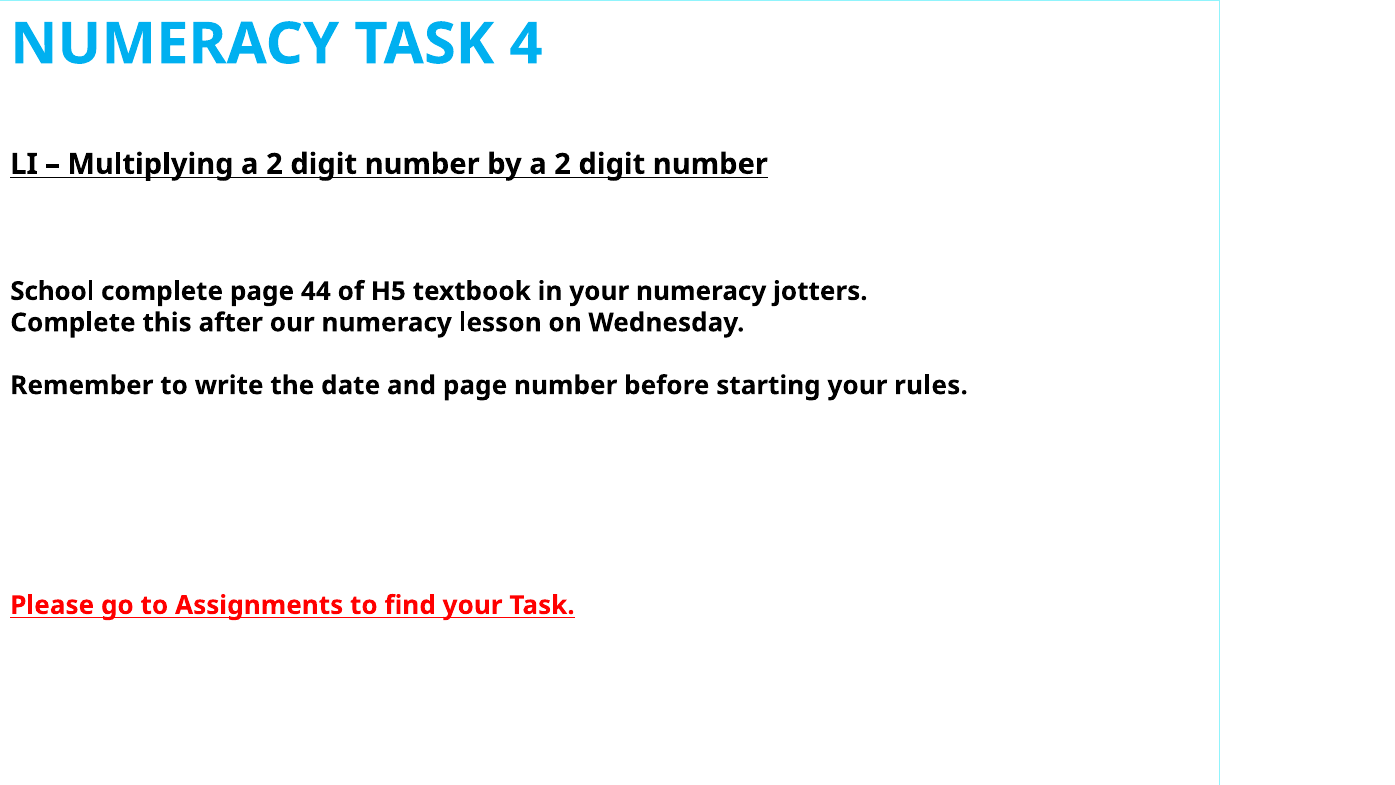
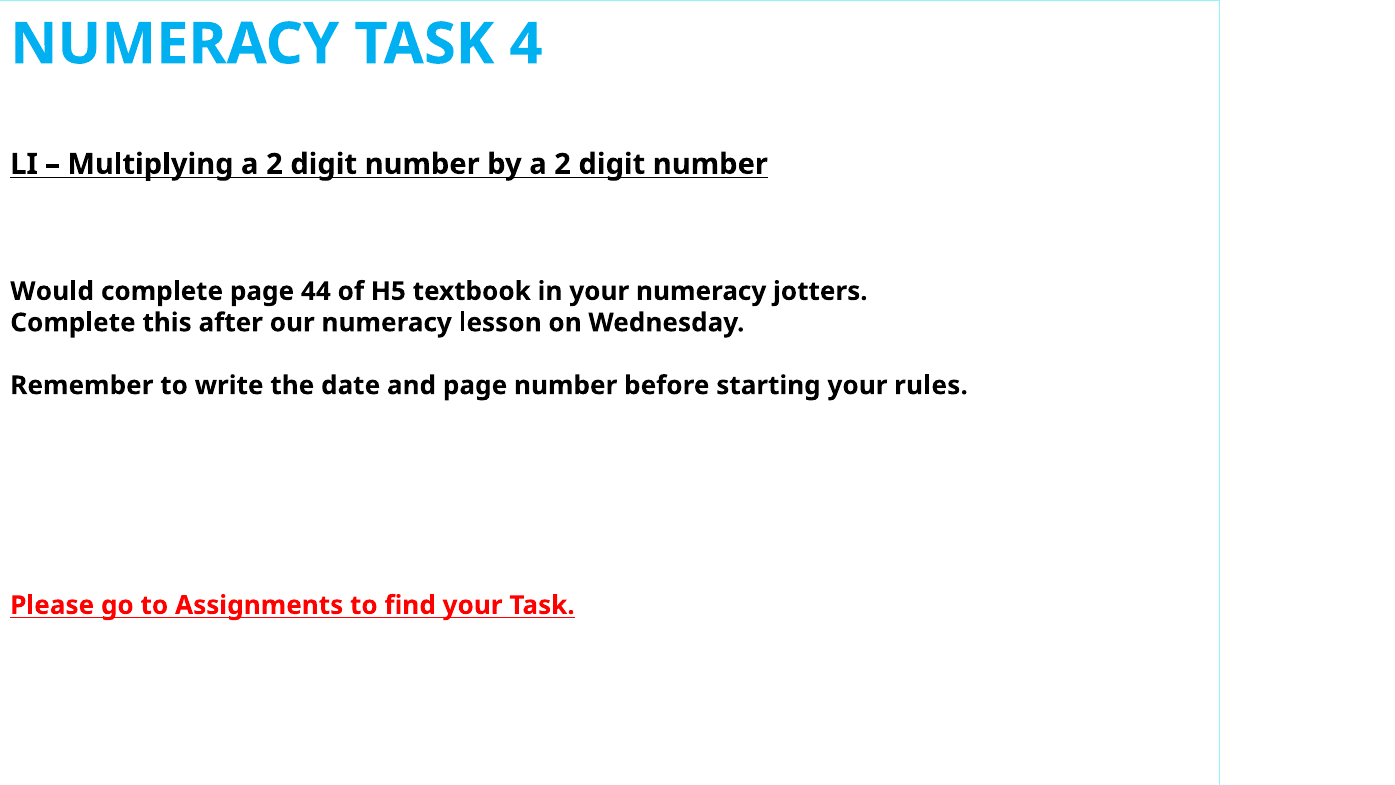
School: School -> Would (52, 291)
